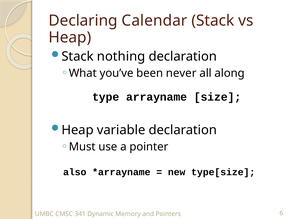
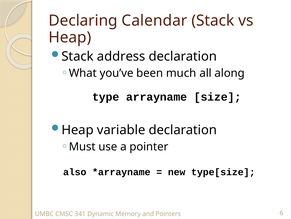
nothing: nothing -> address (121, 56)
never: never -> much (181, 73)
